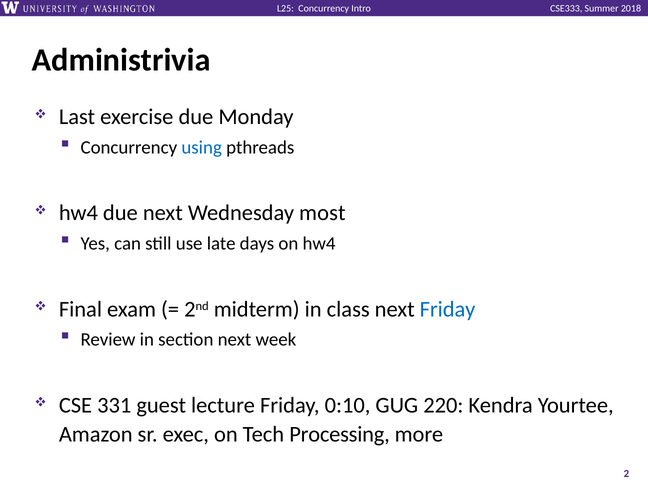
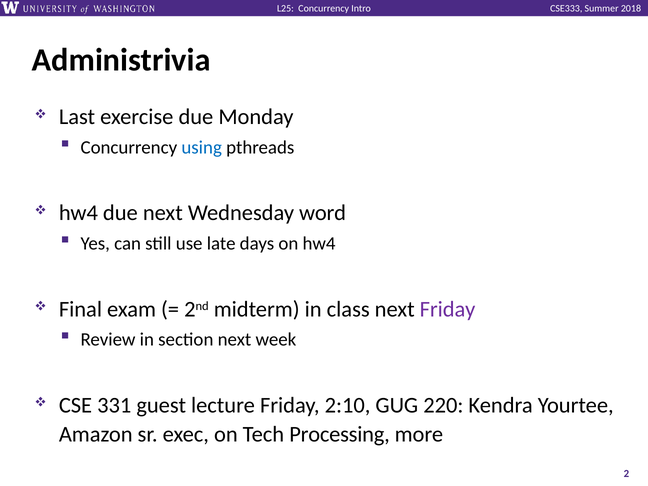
most: most -> word (323, 213)
Friday colour: blue -> purple (448, 309)
0:10: 0:10 -> 2:10 (348, 405)
